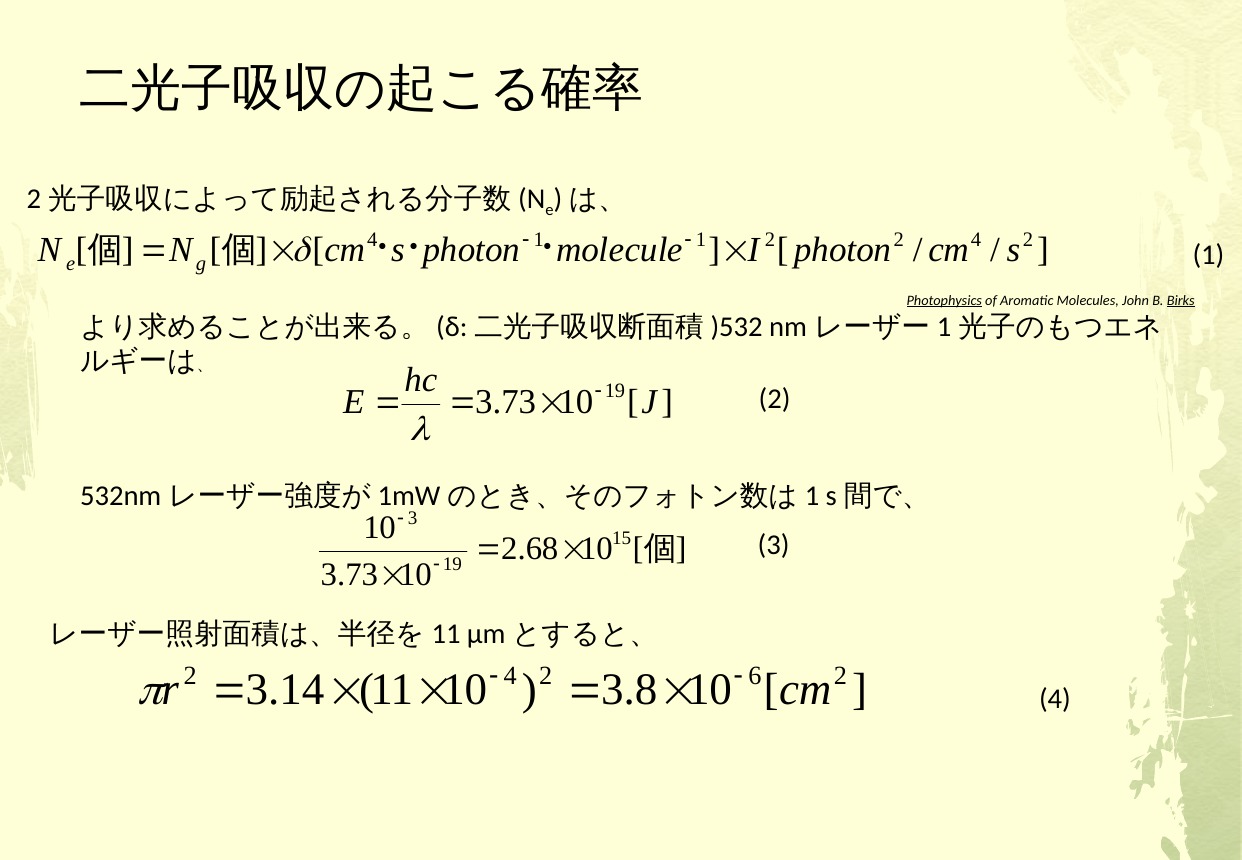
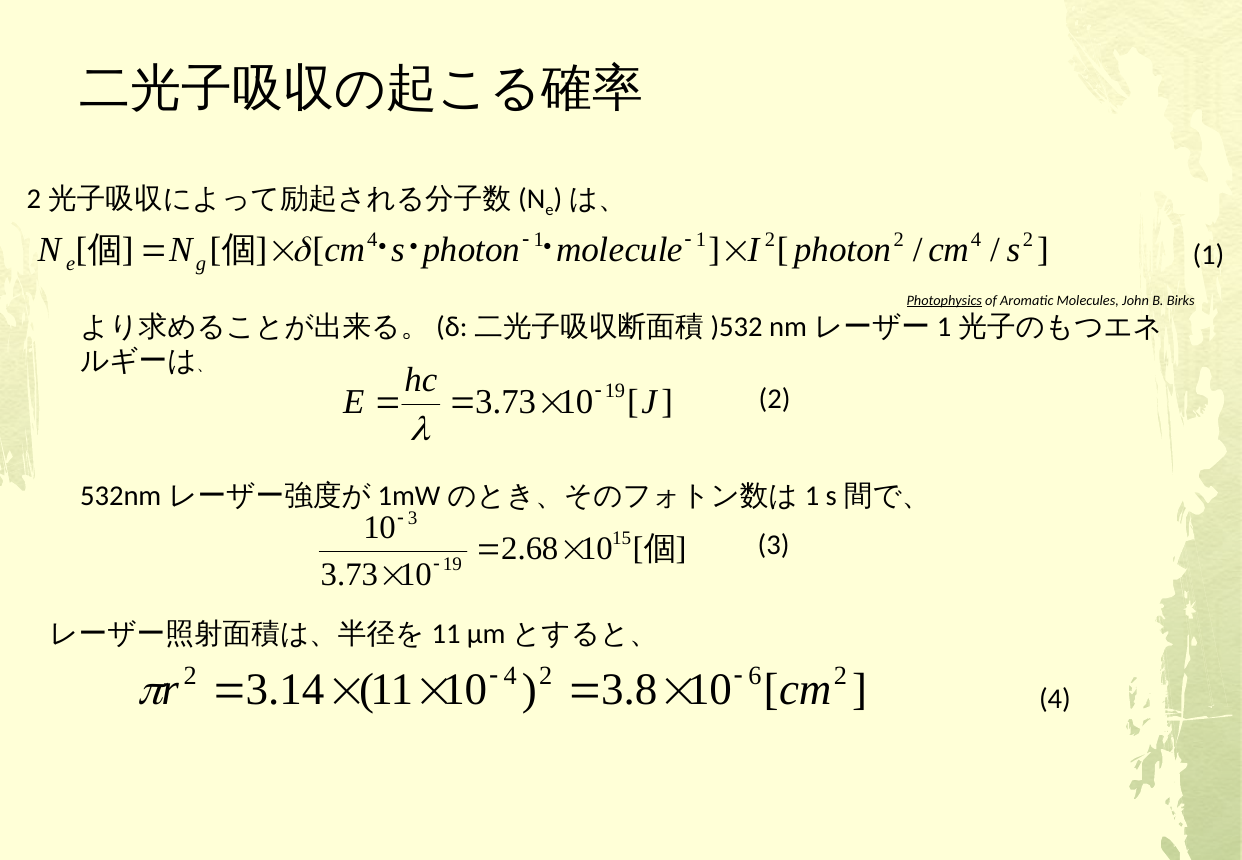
Birks underline: present -> none (1181, 301)
